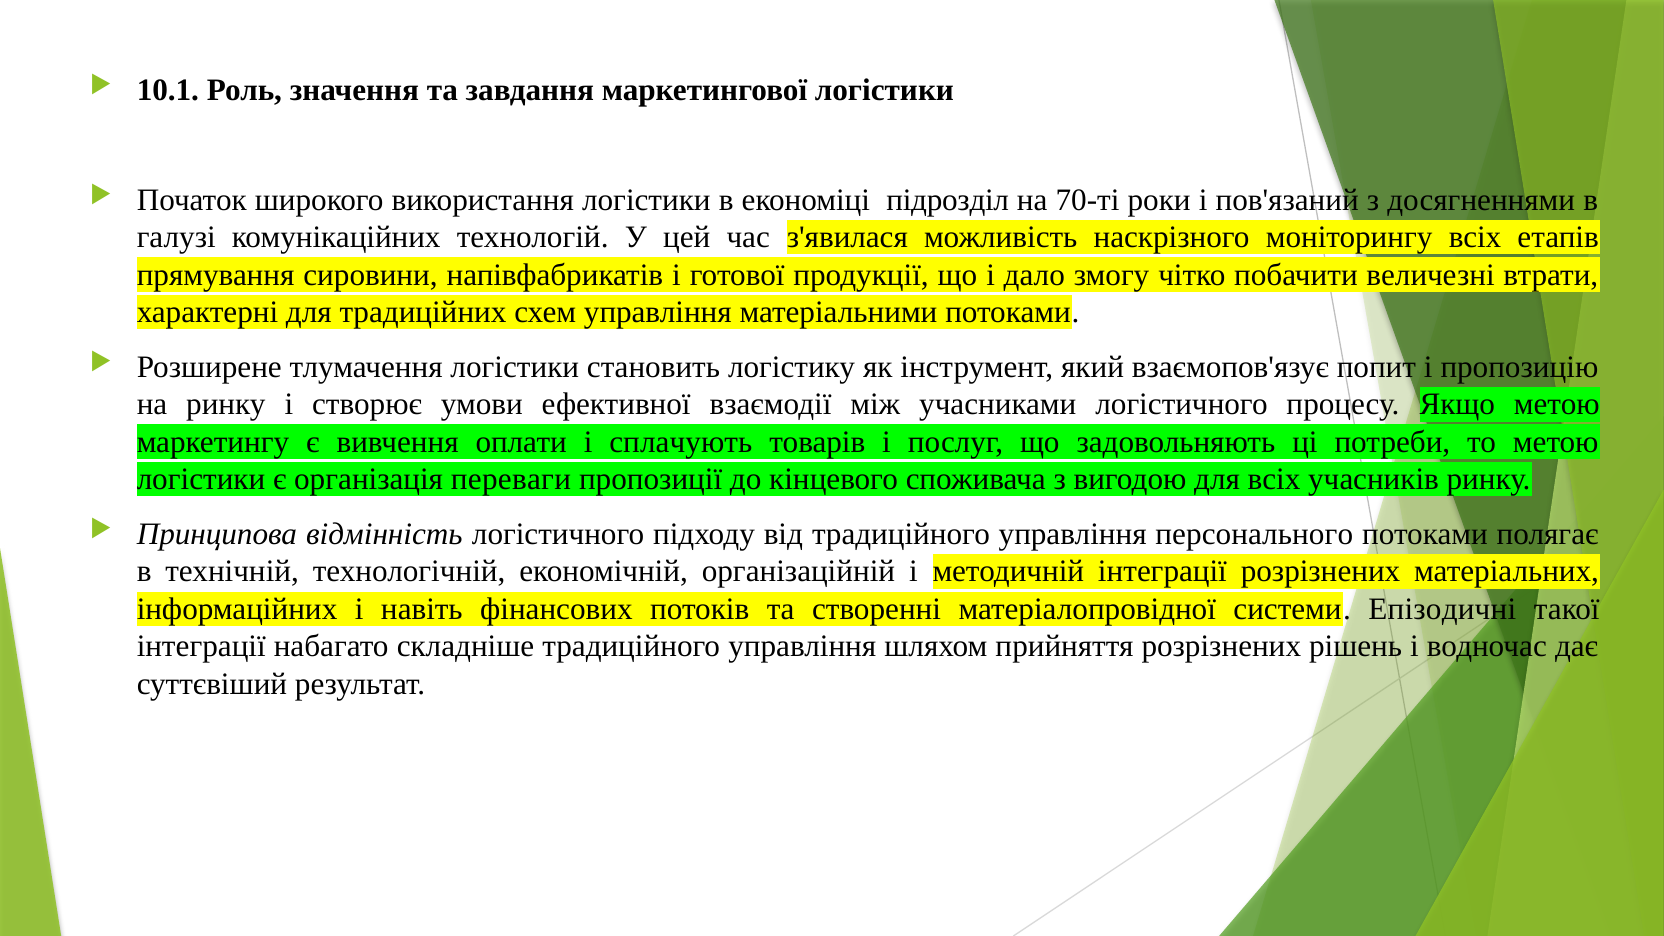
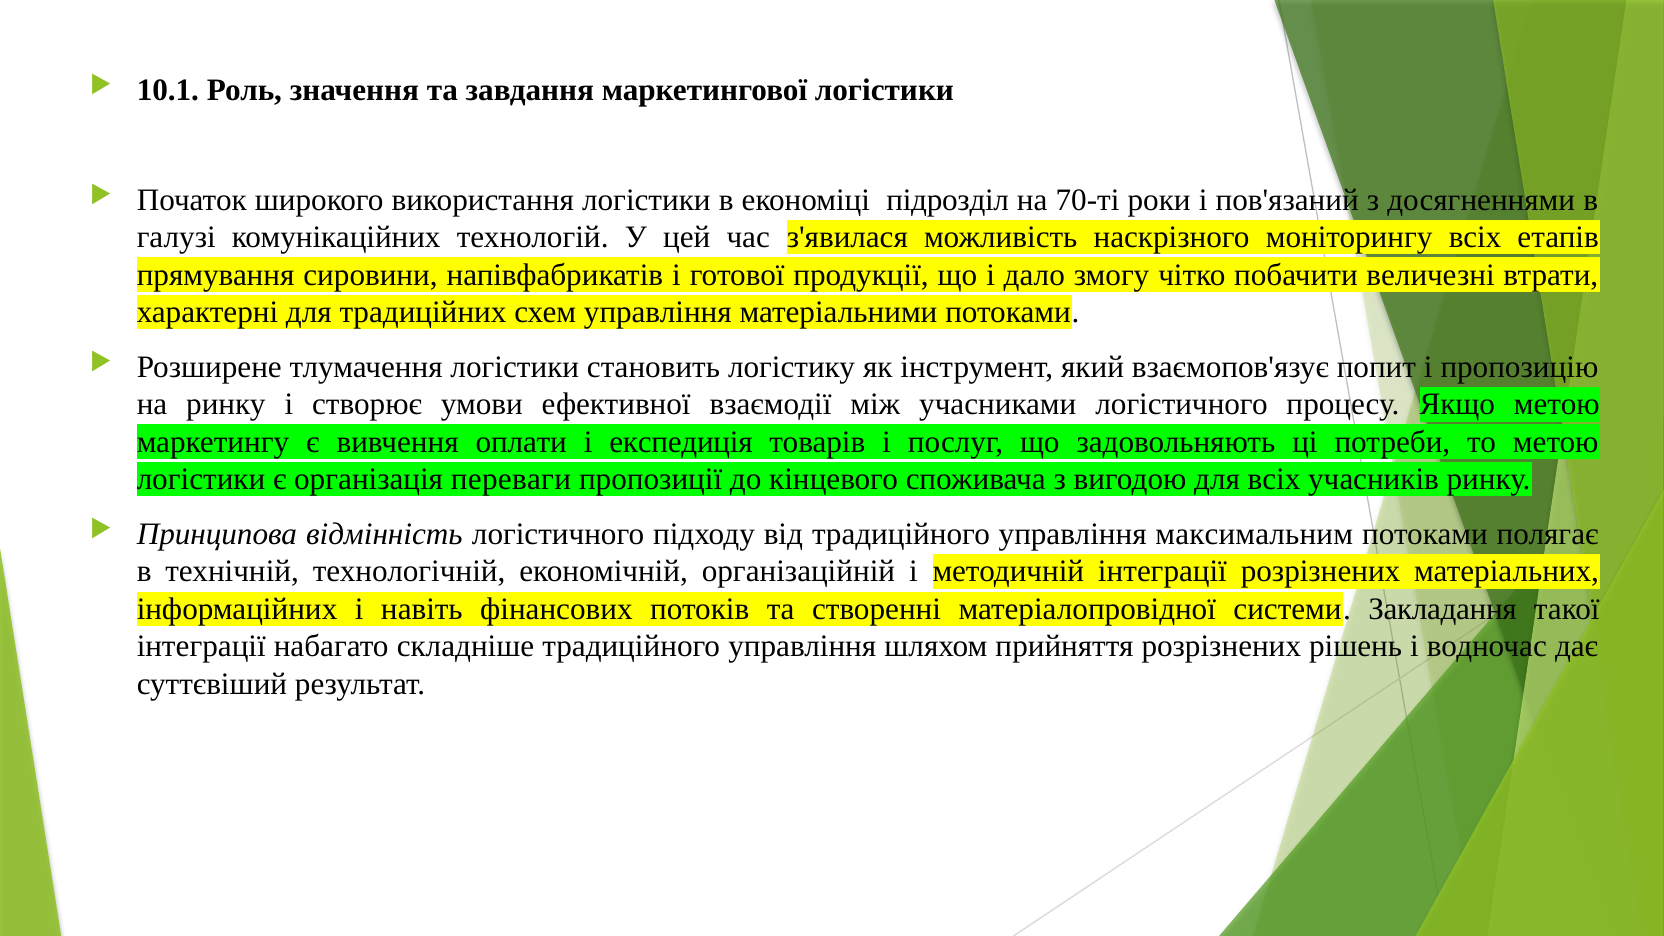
сплачують: сплачують -> експедиція (681, 442)
персонального: персонального -> максимальним (1254, 534)
Епізодичні: Епізодичні -> Закладання (1443, 609)
